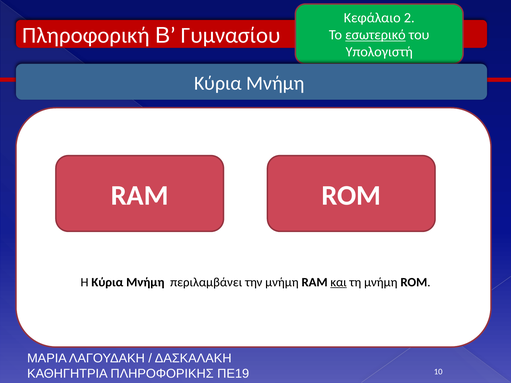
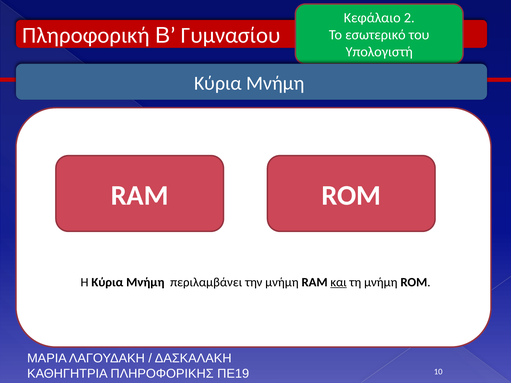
εσωτερικό underline: present -> none (375, 35)
